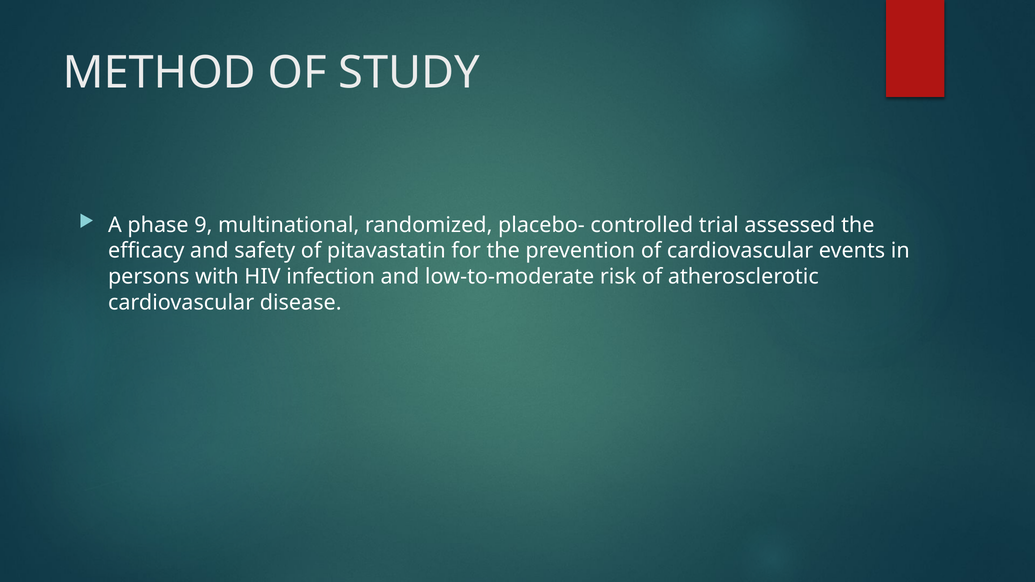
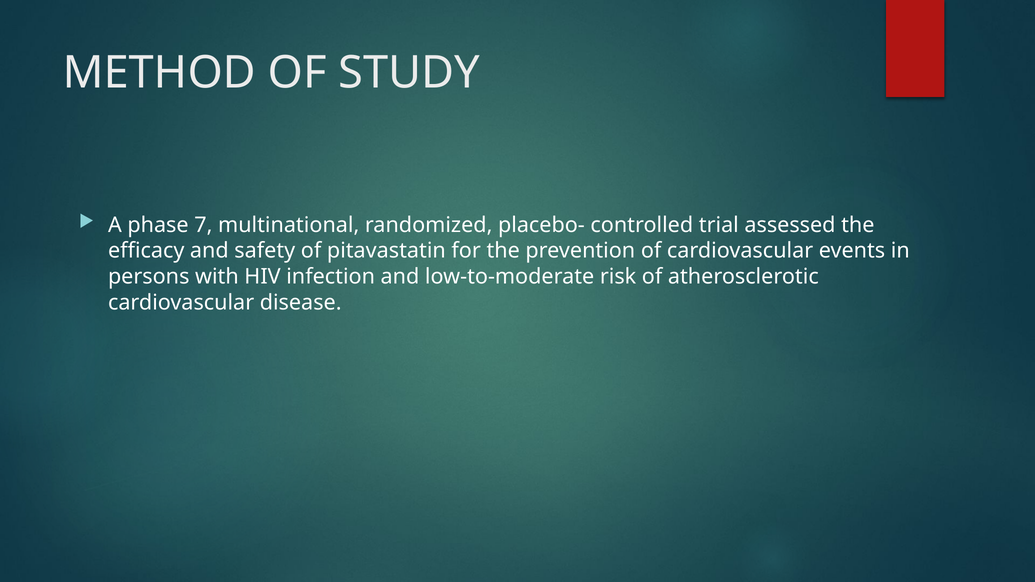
9: 9 -> 7 (203, 225)
